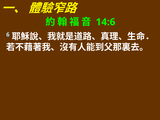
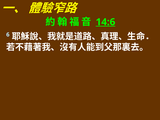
14:6 underline: none -> present (106, 22)
